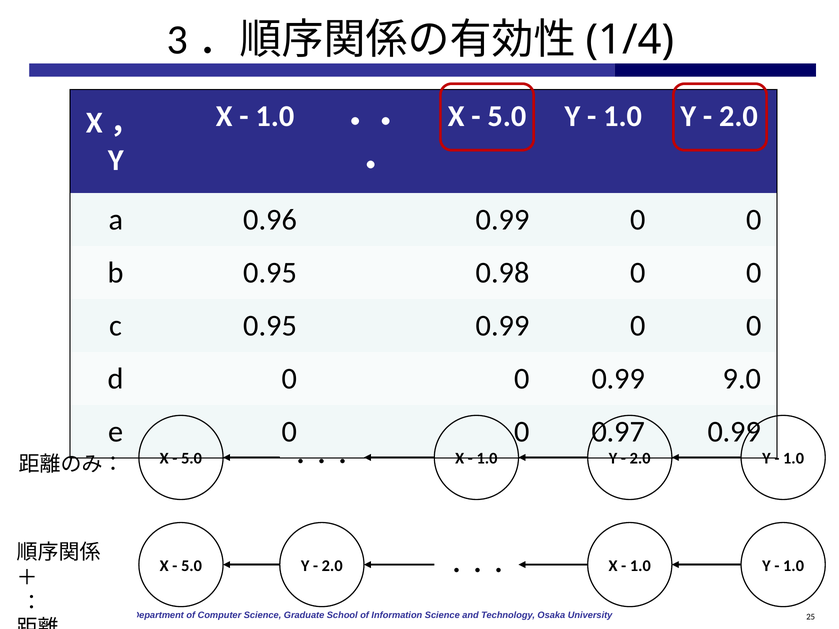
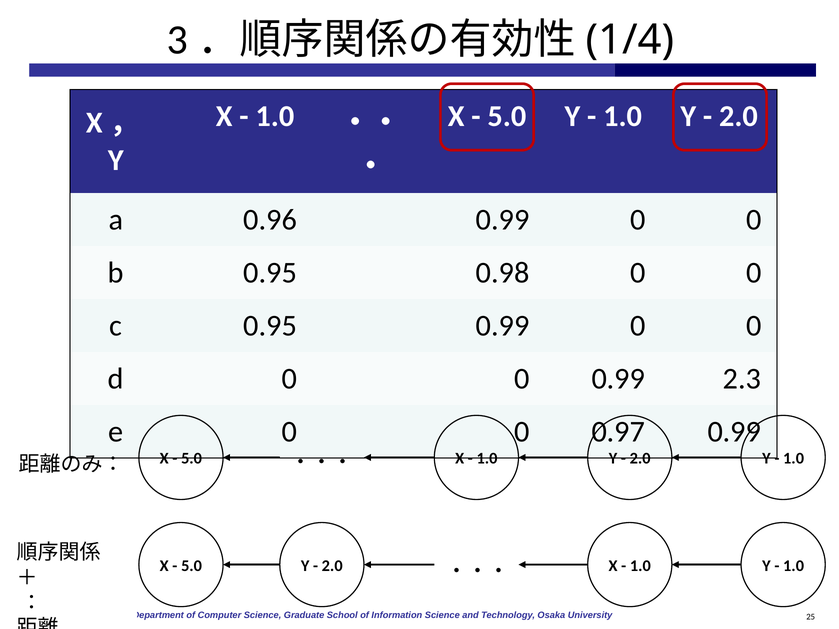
9.0: 9.0 -> 2.3 (742, 379)
